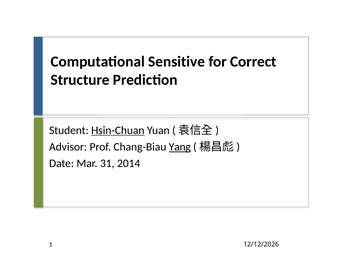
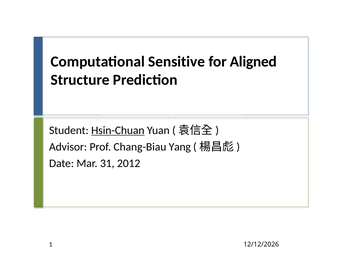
Correct: Correct -> Aligned (253, 62)
Yang underline: present -> none (180, 147)
2014: 2014 -> 2012 (129, 164)
